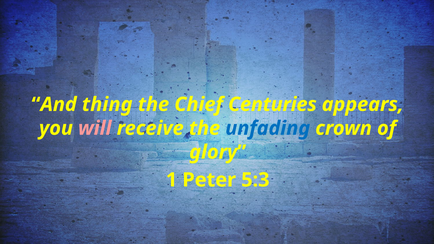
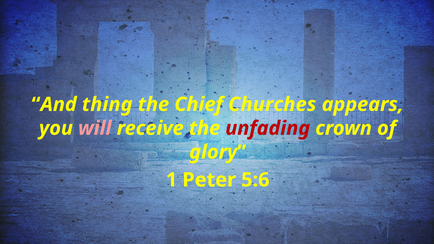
Centuries: Centuries -> Churches (272, 104)
unfading colour: blue -> red (268, 128)
5:3: 5:3 -> 5:6 (255, 180)
